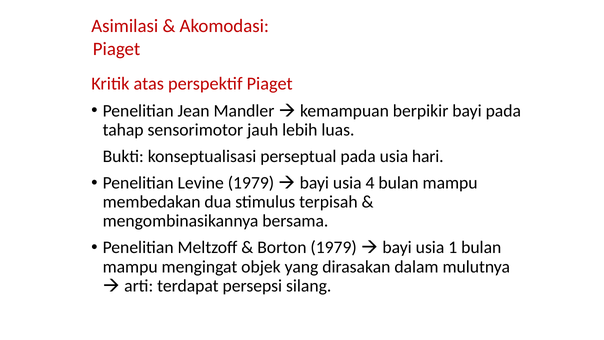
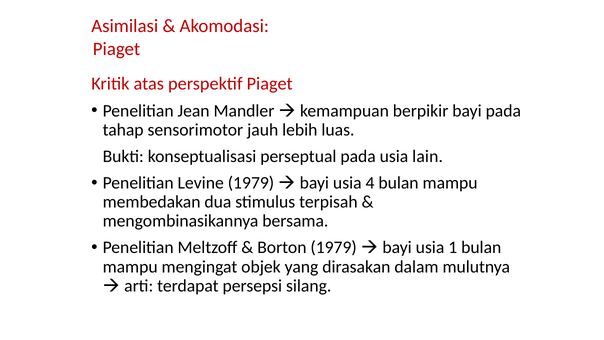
hari: hari -> lain (428, 156)
